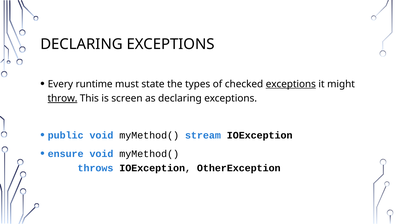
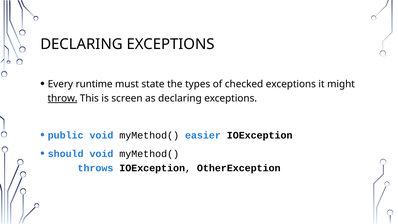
exceptions underline: present -> none (291, 84)
stream: stream -> easier (203, 135)
ensure: ensure -> should (66, 154)
